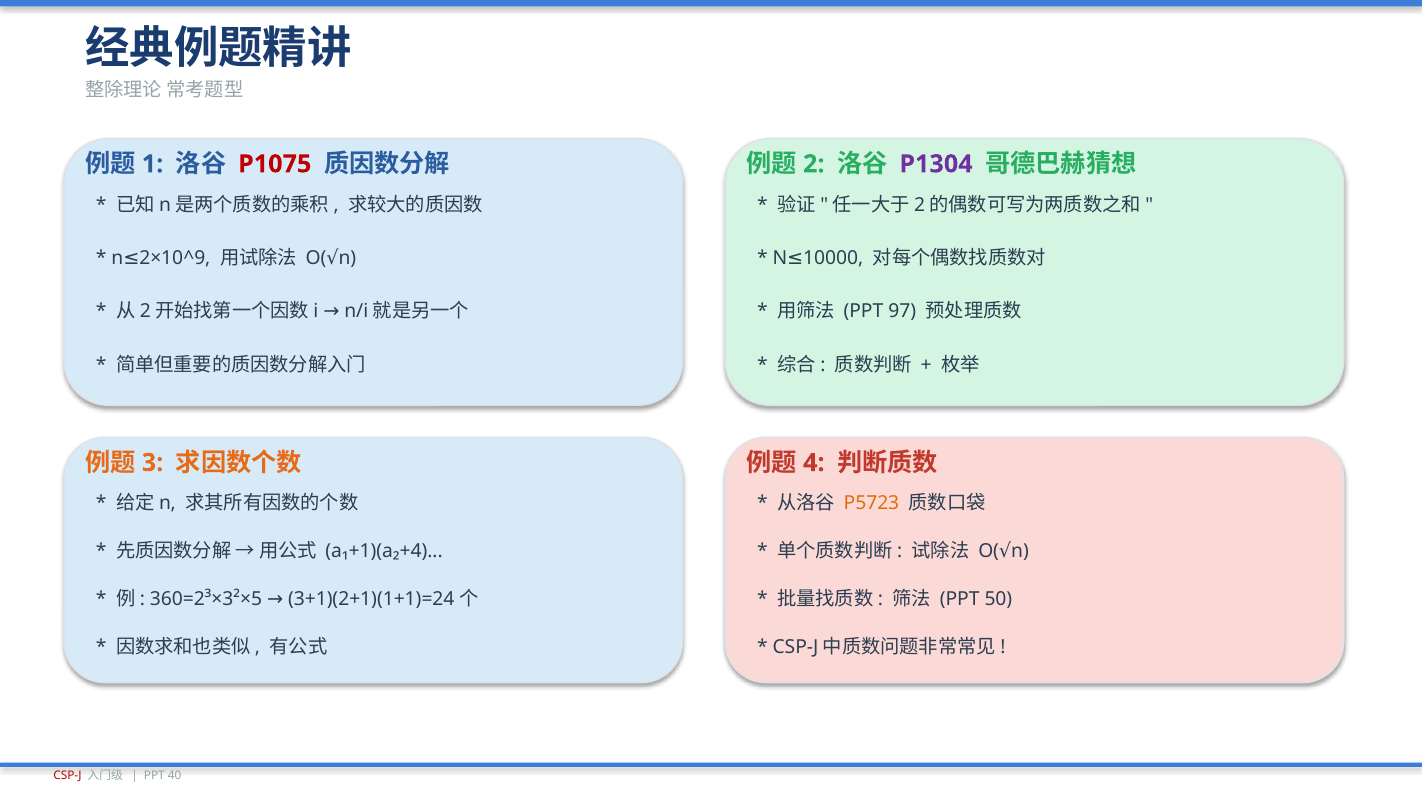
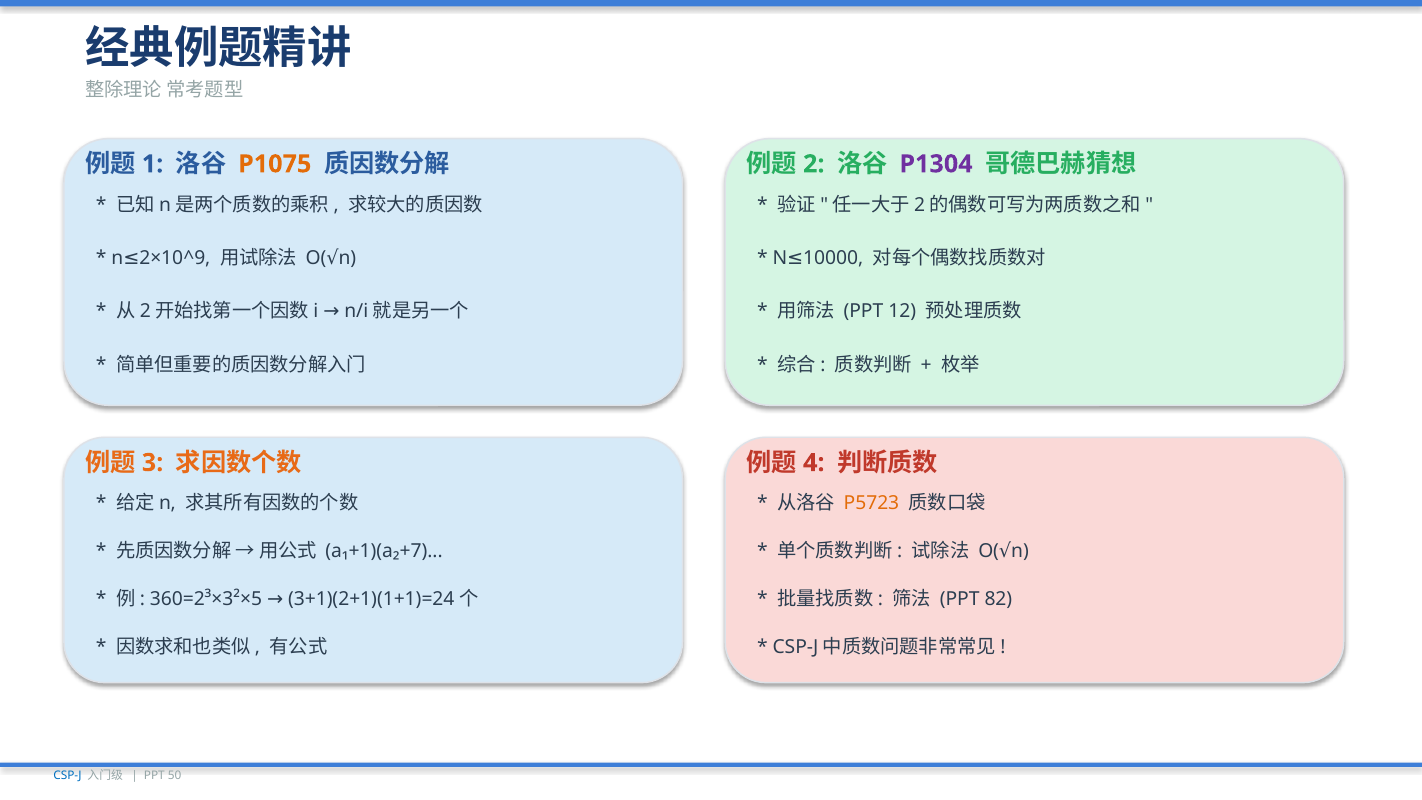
P1075 colour: red -> orange (275, 164)
97: 97 -> 12 (902, 312)
a₁+1)(a₂+4: a₁+1)(a₂+4 -> a₁+1)(a₂+7 (384, 552)
50: 50 -> 82 (998, 599)
CSP-J colour: red -> blue (67, 776)
40: 40 -> 50 (175, 776)
